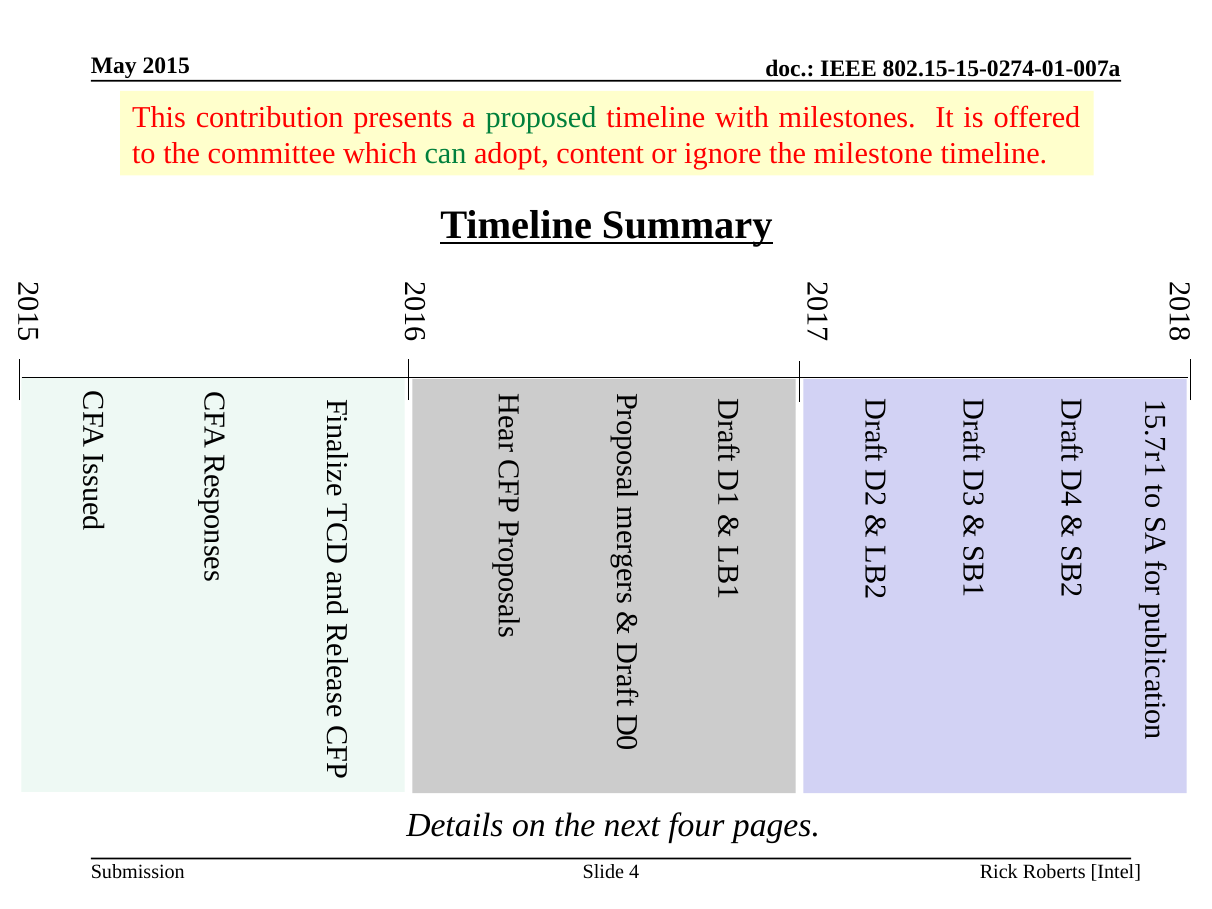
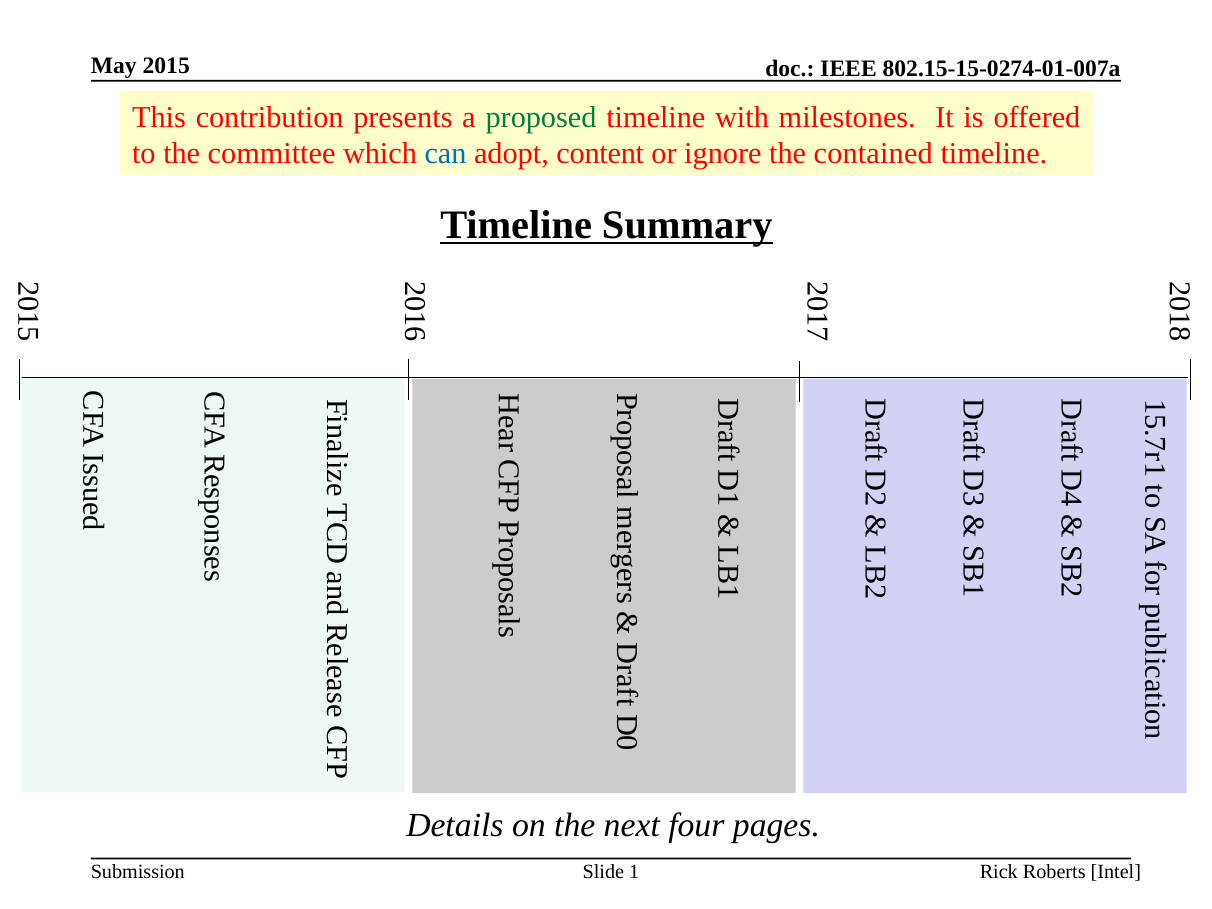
can colour: green -> blue (445, 153)
milestone: milestone -> contained (873, 153)
Slide 4: 4 -> 1 (634, 872)
